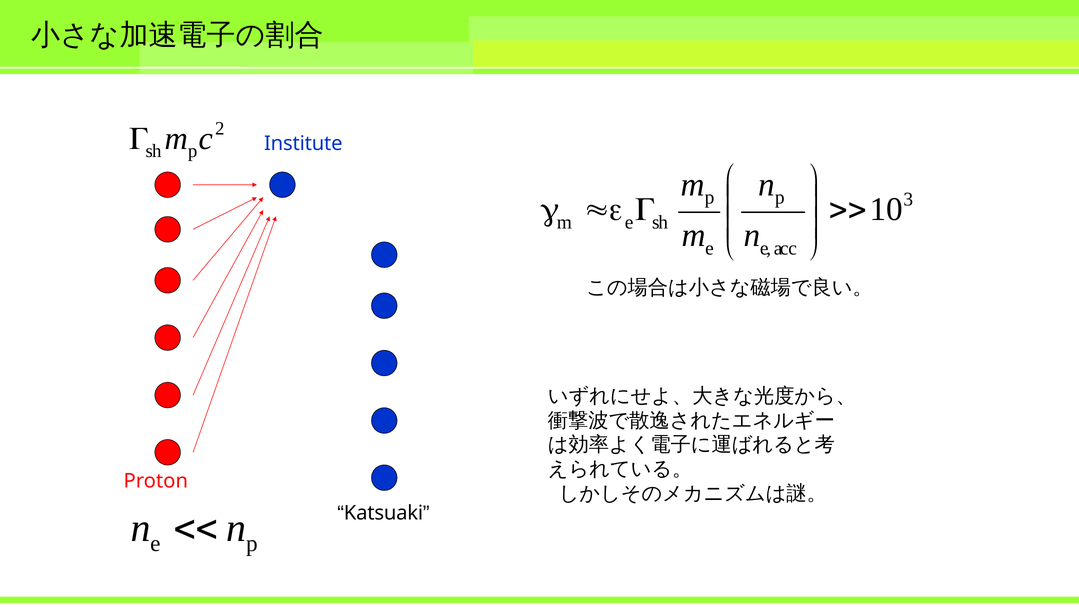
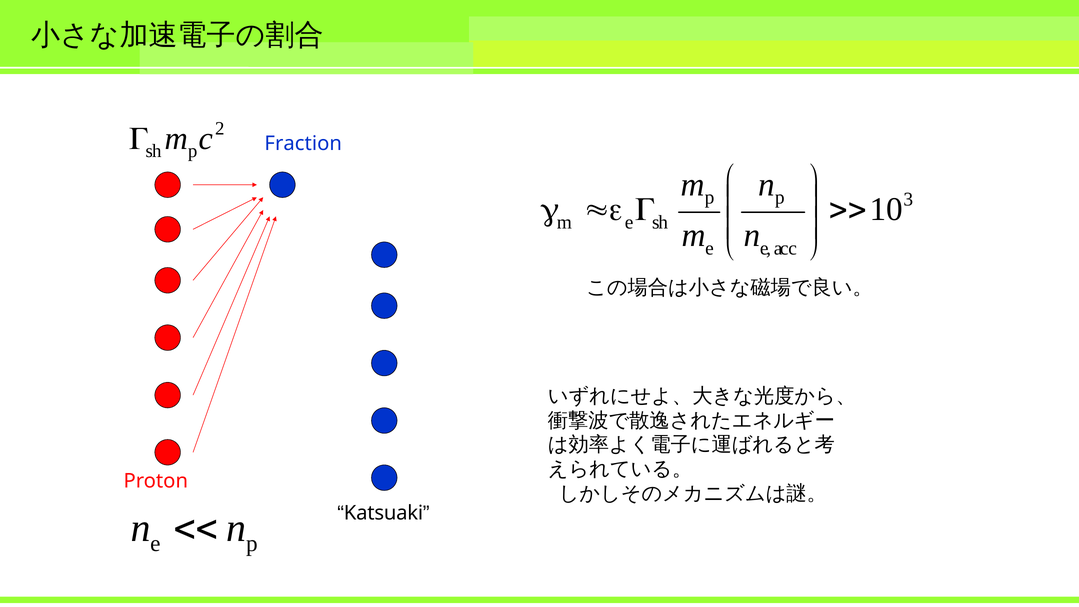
Institute: Institute -> Fraction (303, 143)
